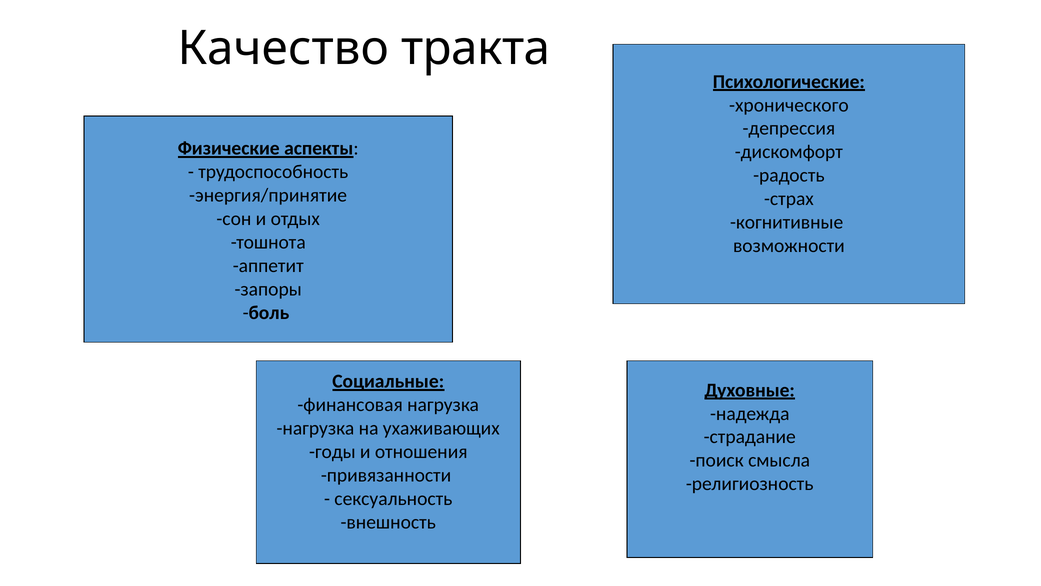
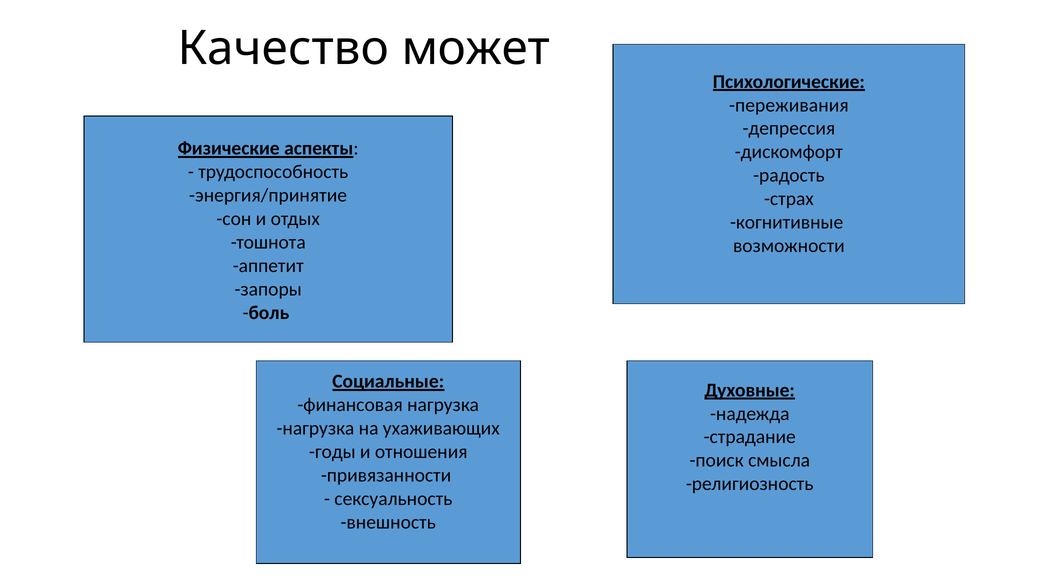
тракта: тракта -> может (476, 48)
хронического: хронического -> переживания (789, 105)
